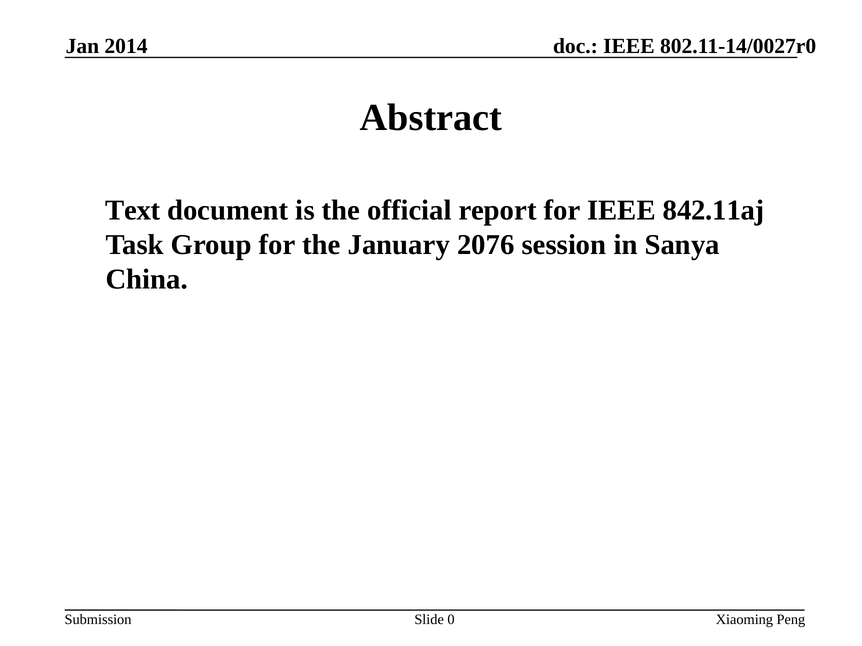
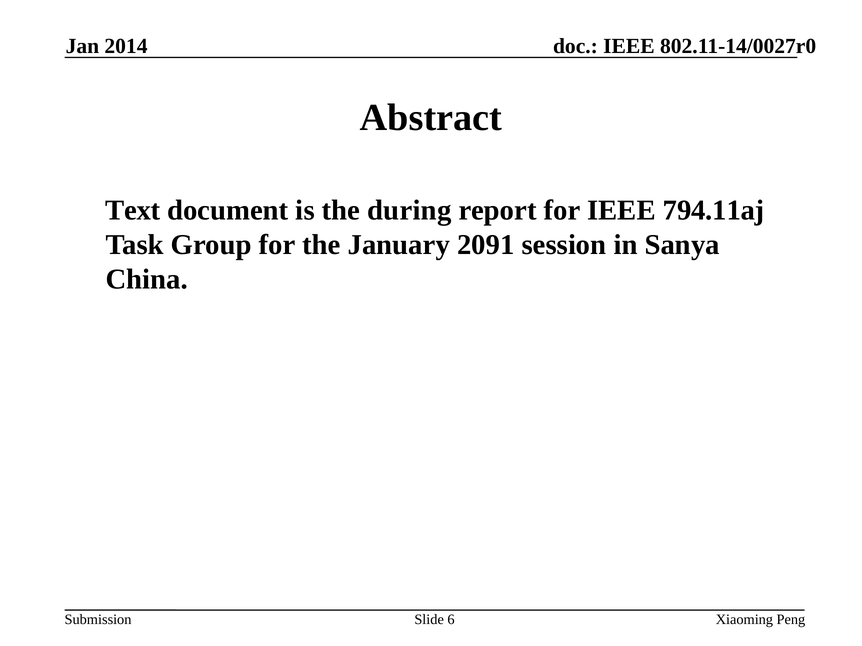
official: official -> during (409, 210)
842.11aj: 842.11aj -> 794.11aj (714, 210)
2076: 2076 -> 2091 (486, 245)
0: 0 -> 6 (451, 620)
